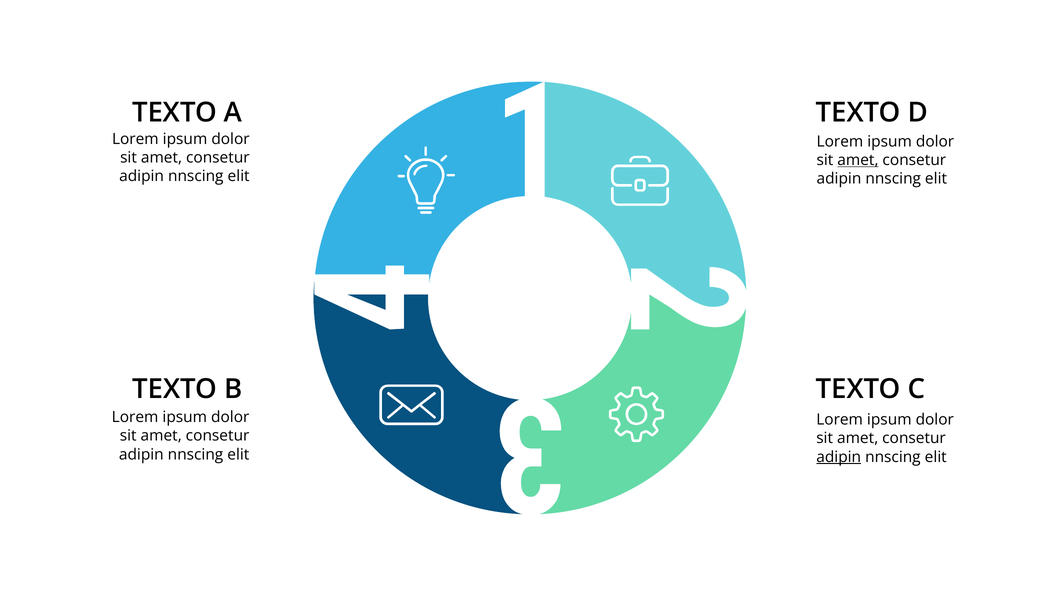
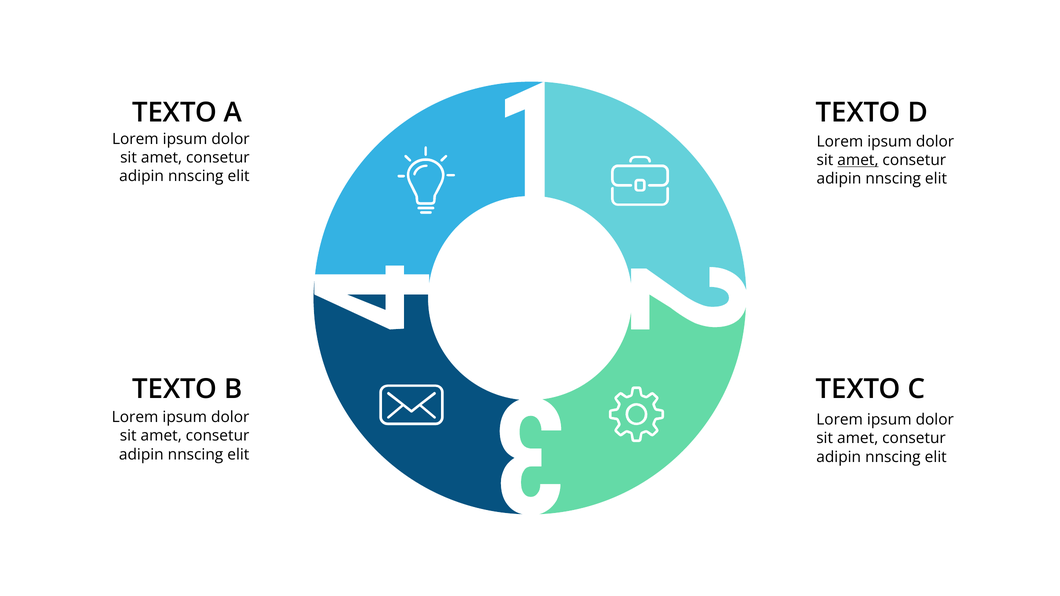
adipin underline: present -> none (839, 457)
